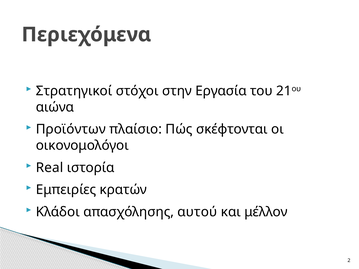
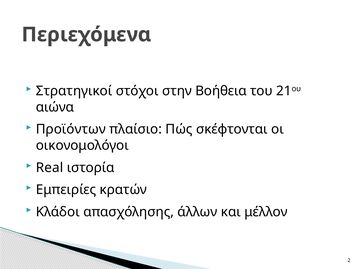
Εργασία: Εργασία -> Βοήθεια (221, 91)
αυτού: αυτού -> άλλων (197, 212)
